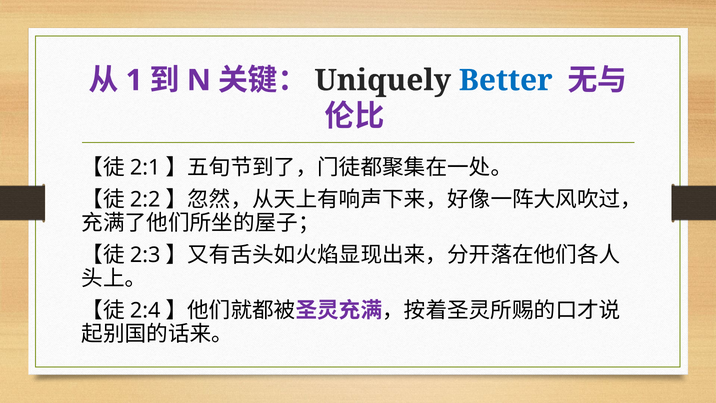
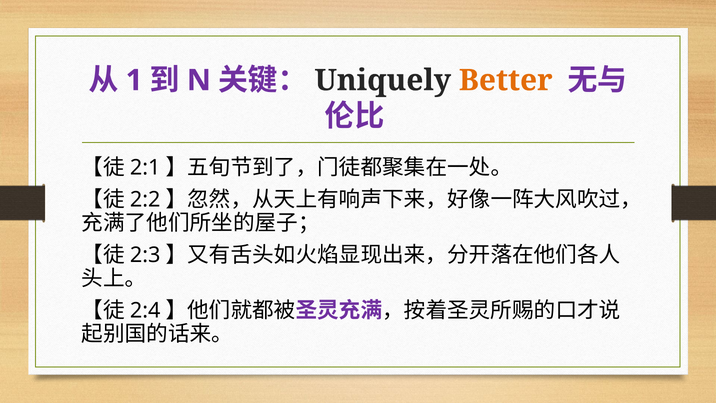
Better colour: blue -> orange (506, 80)
